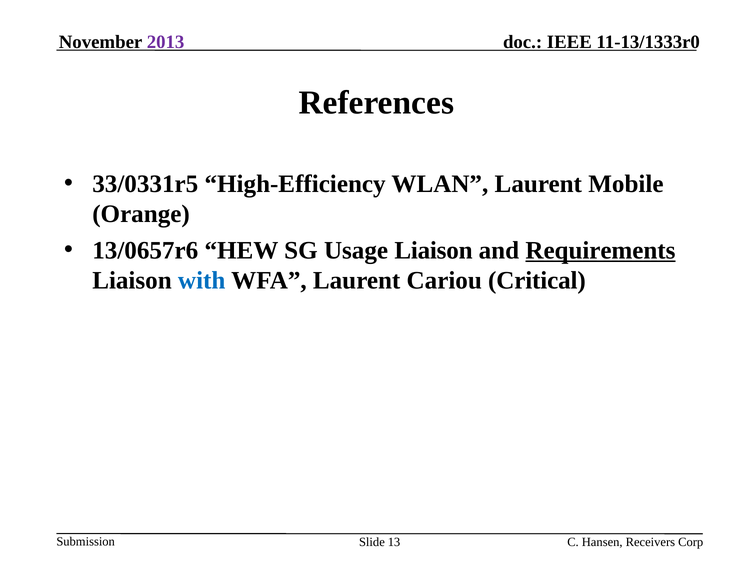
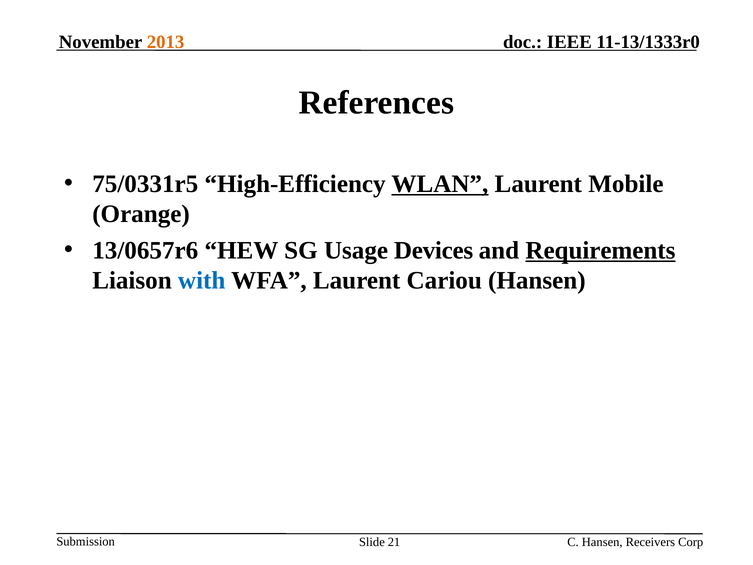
2013 colour: purple -> orange (166, 42)
33/0331r5: 33/0331r5 -> 75/0331r5 (145, 184)
WLAN underline: none -> present (440, 184)
Usage Liaison: Liaison -> Devices (434, 250)
Cariou Critical: Critical -> Hansen (537, 280)
13: 13 -> 21 (394, 542)
